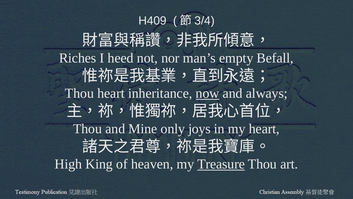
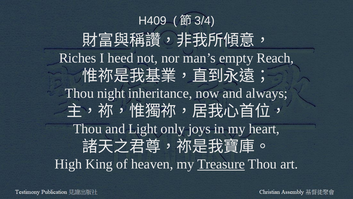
Befall: Befall -> Reach (275, 58)
Thou heart: heart -> night (111, 93)
now underline: present -> none (208, 93)
Mine: Mine -> Light (143, 128)
